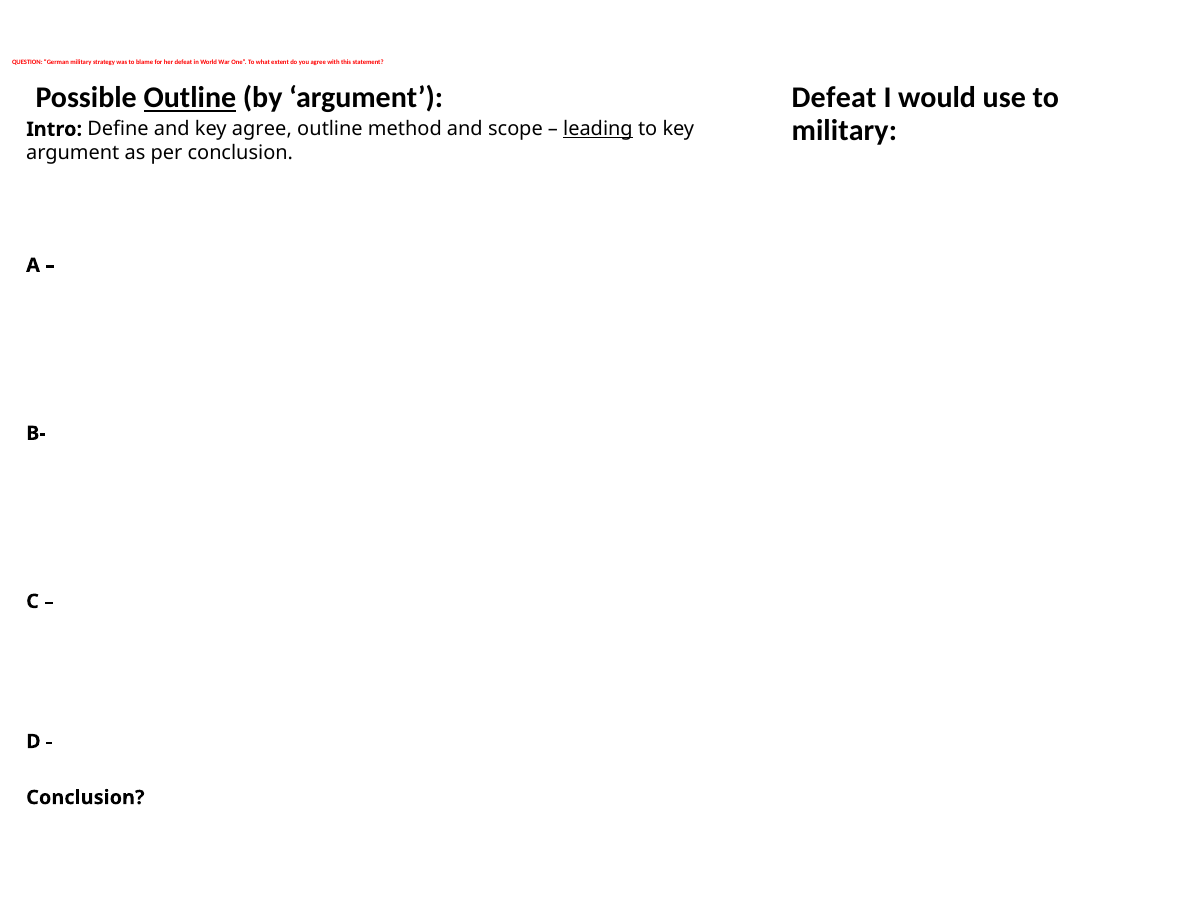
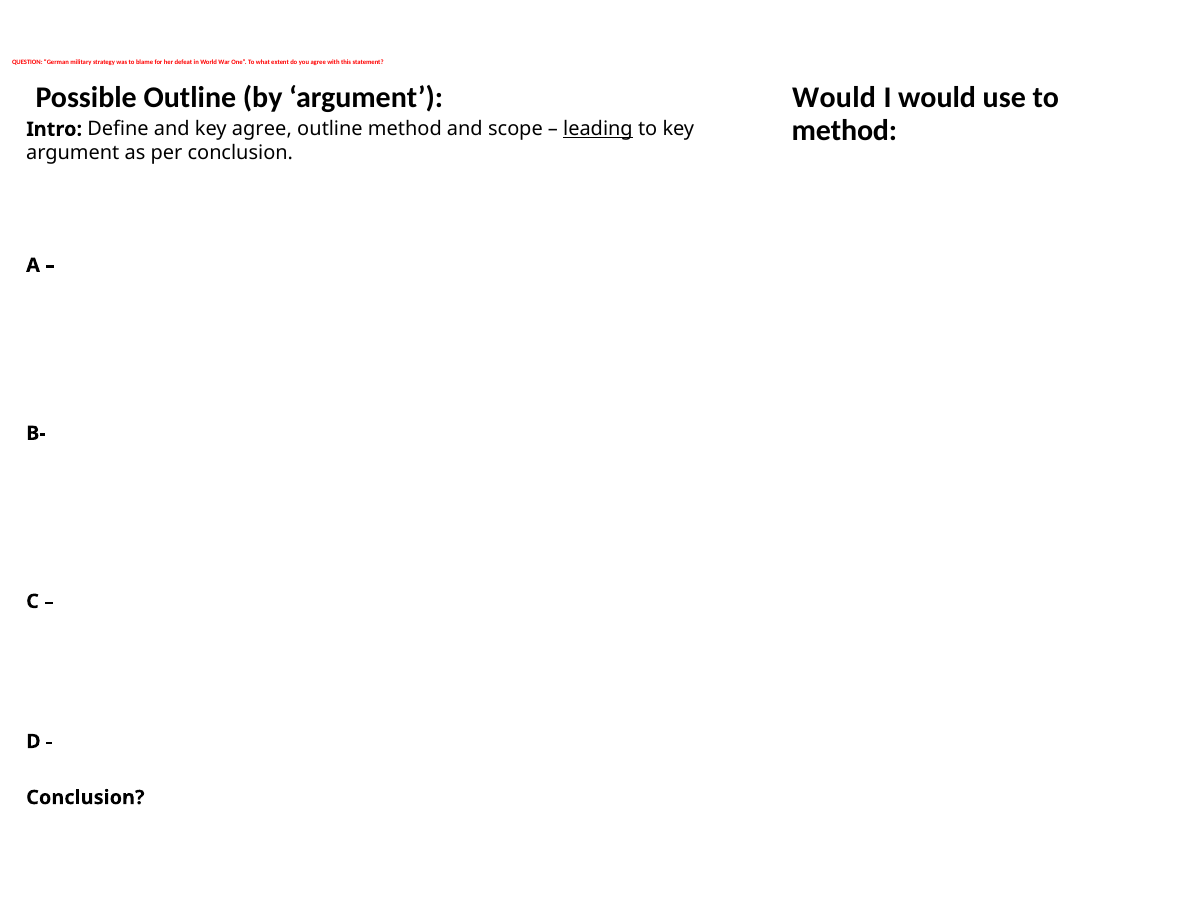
Outline underline: present -> none (190, 98)
Defeat: Defeat -> Would (834, 98)
military: military -> method (844, 130)
